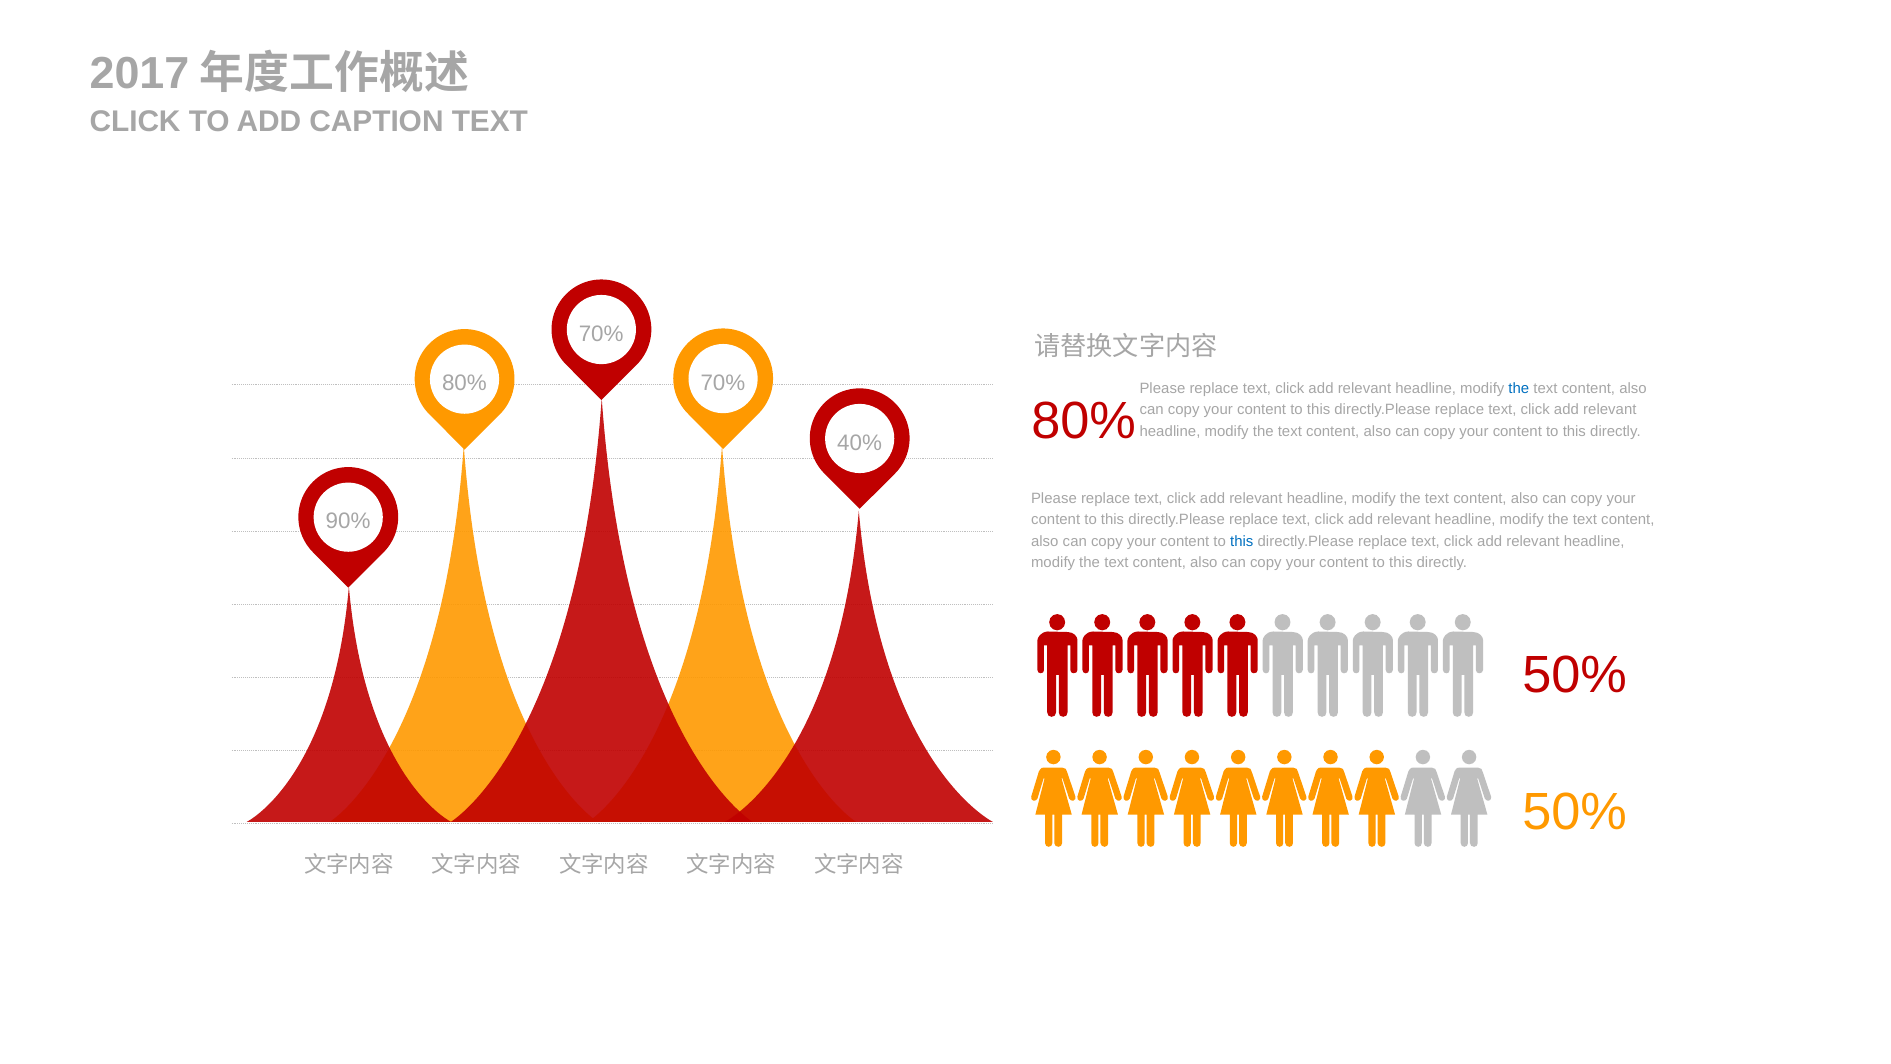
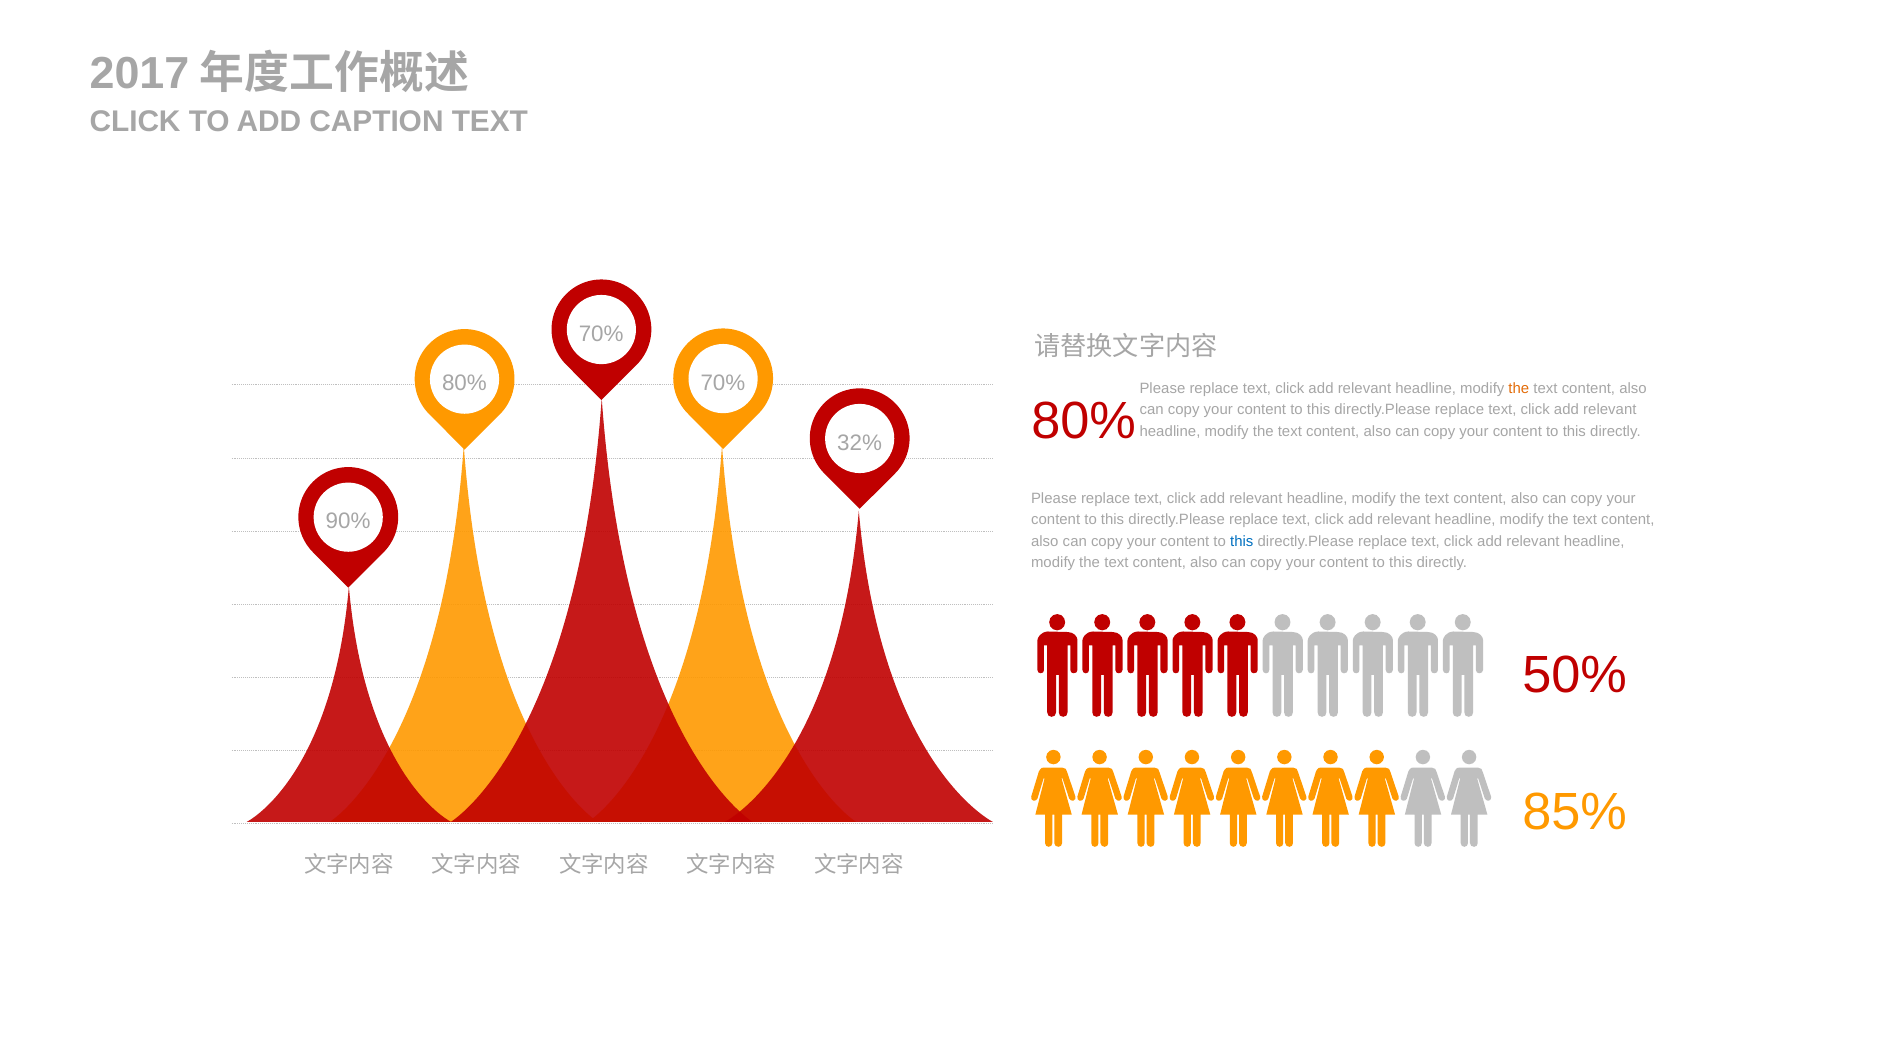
the colour: blue -> orange (1519, 388)
40%: 40% -> 32% (860, 443)
50%: 50% -> 85% (1575, 812)
